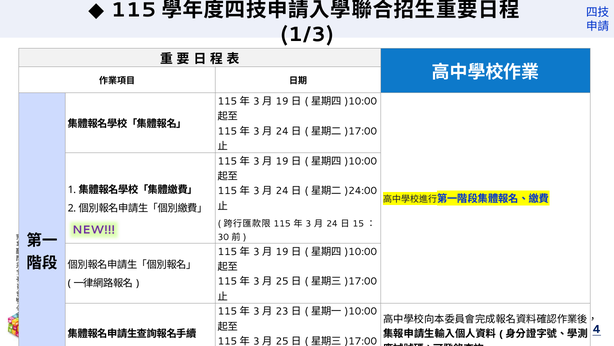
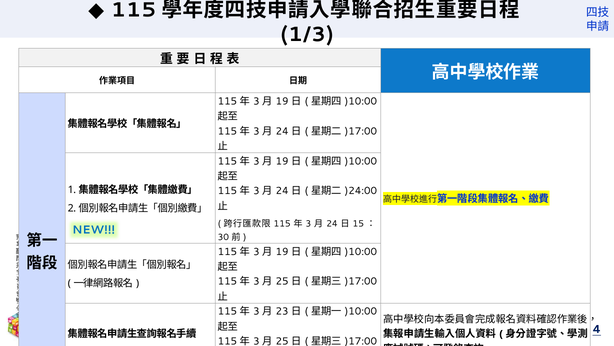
NEW colour: purple -> blue (94, 229)
